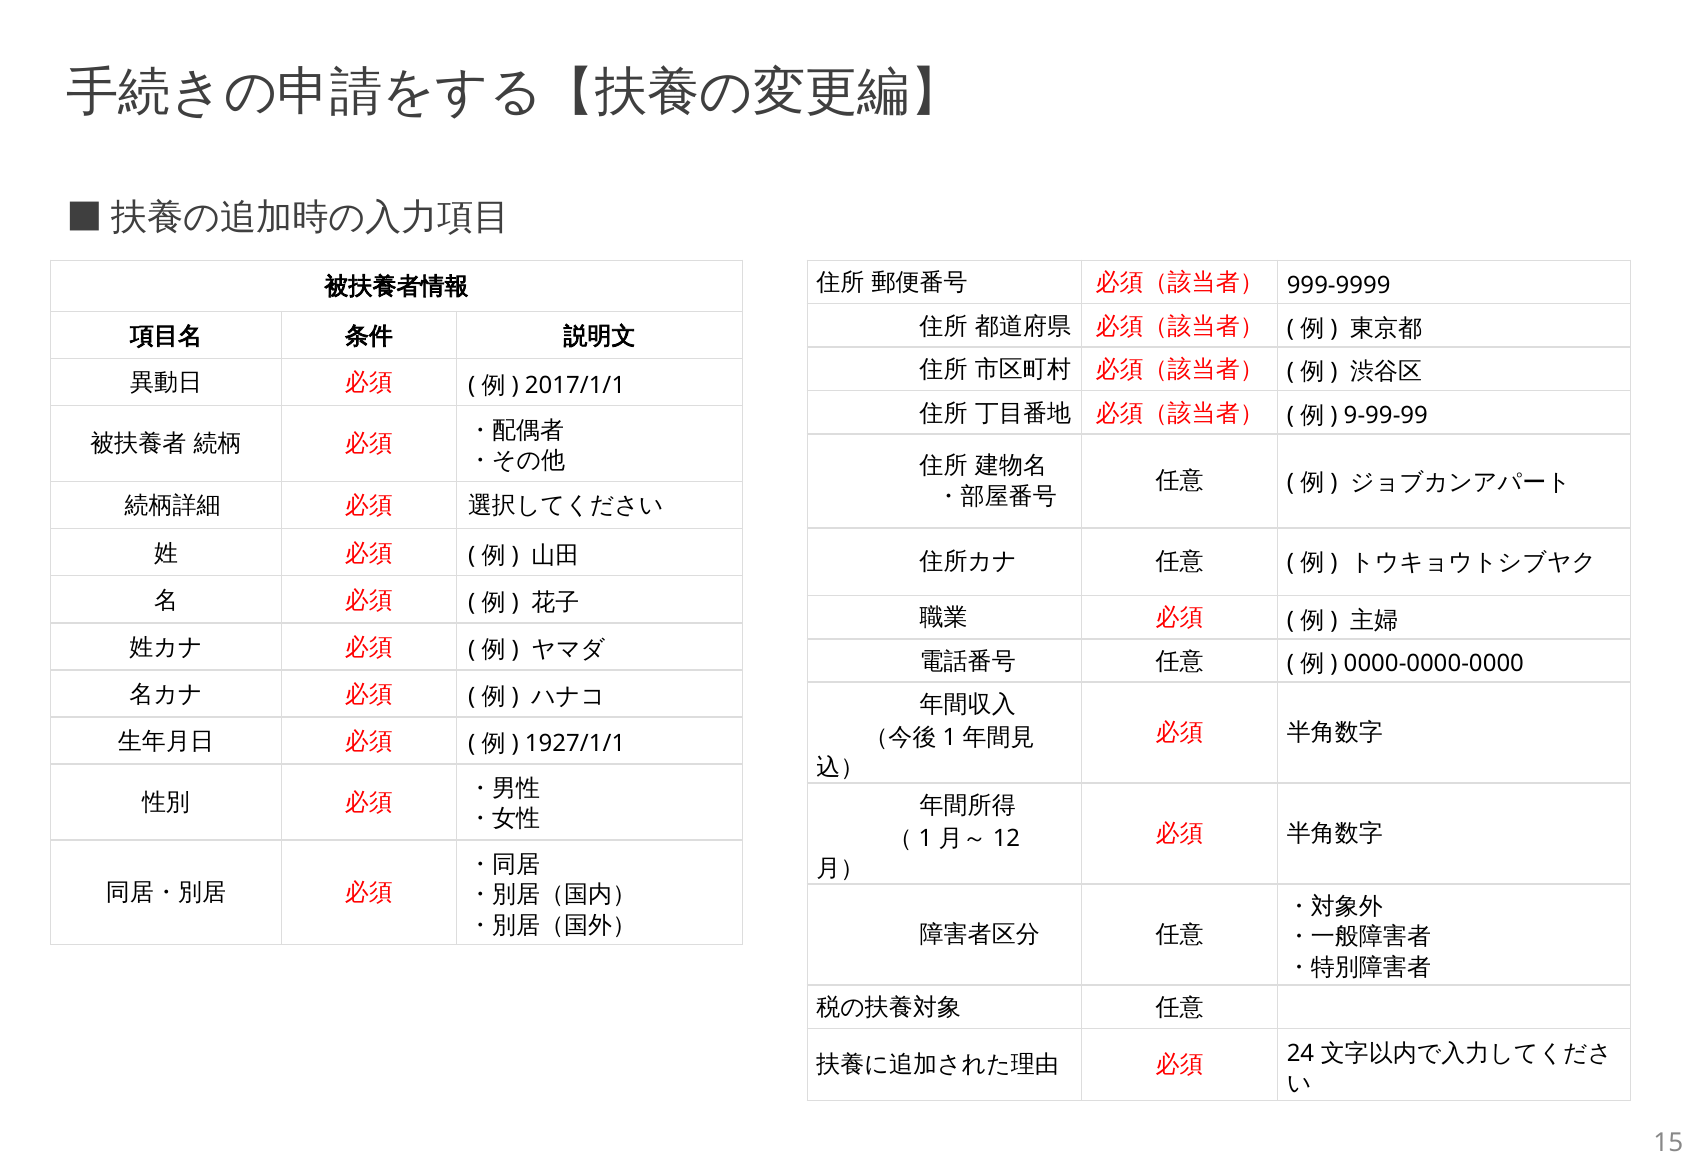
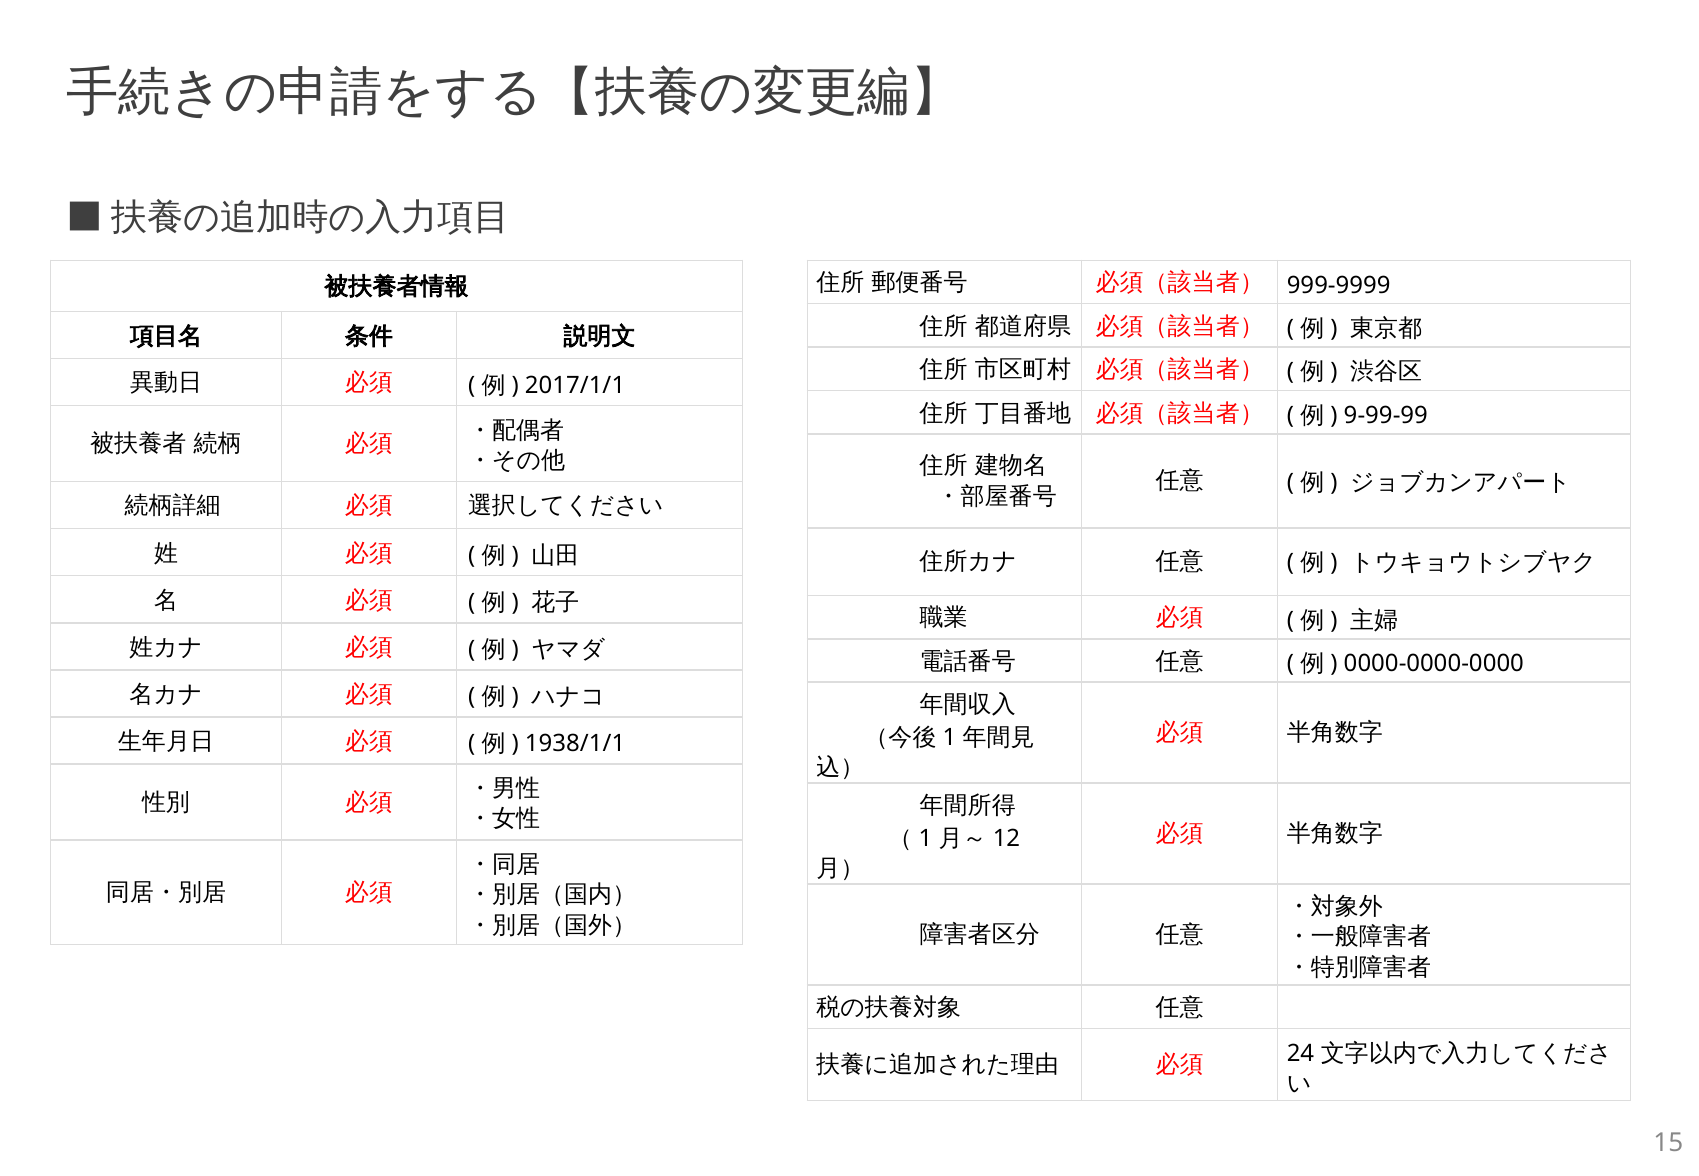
1927/1/1: 1927/1/1 -> 1938/1/1 (575, 744)
